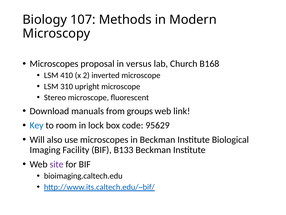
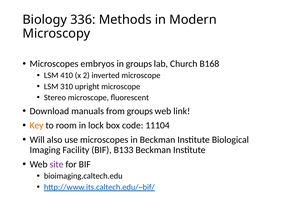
107: 107 -> 336 (83, 20)
proposal: proposal -> embryos (98, 64)
in versus: versus -> groups (139, 64)
Key colour: blue -> orange (37, 125)
95629: 95629 -> 11104 (158, 125)
